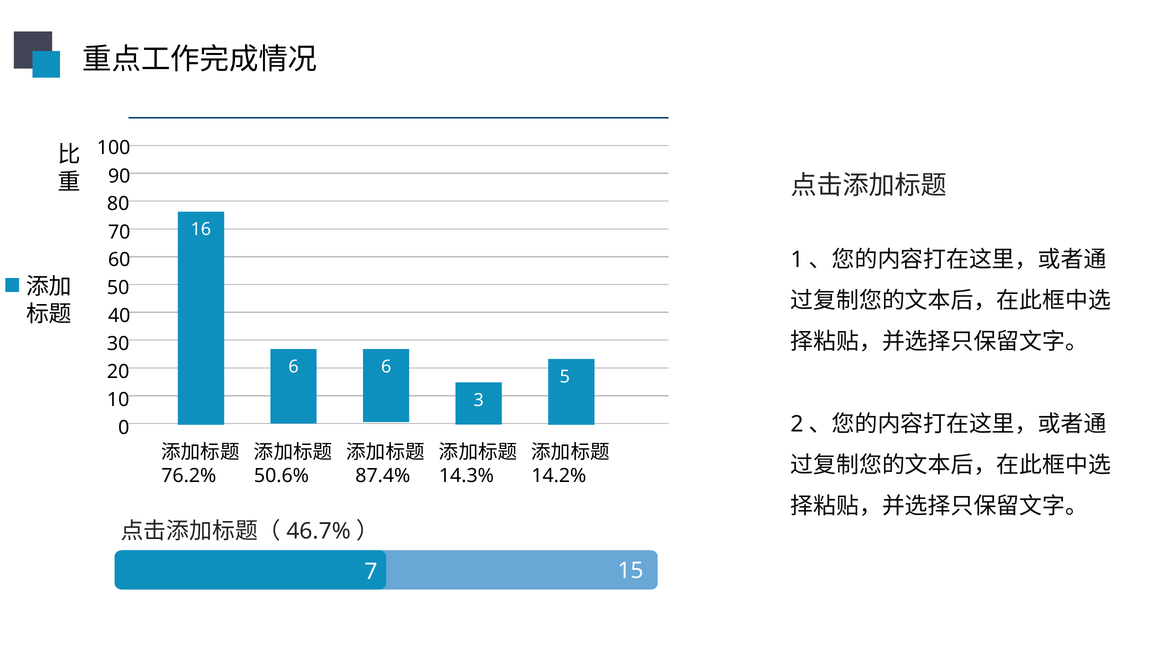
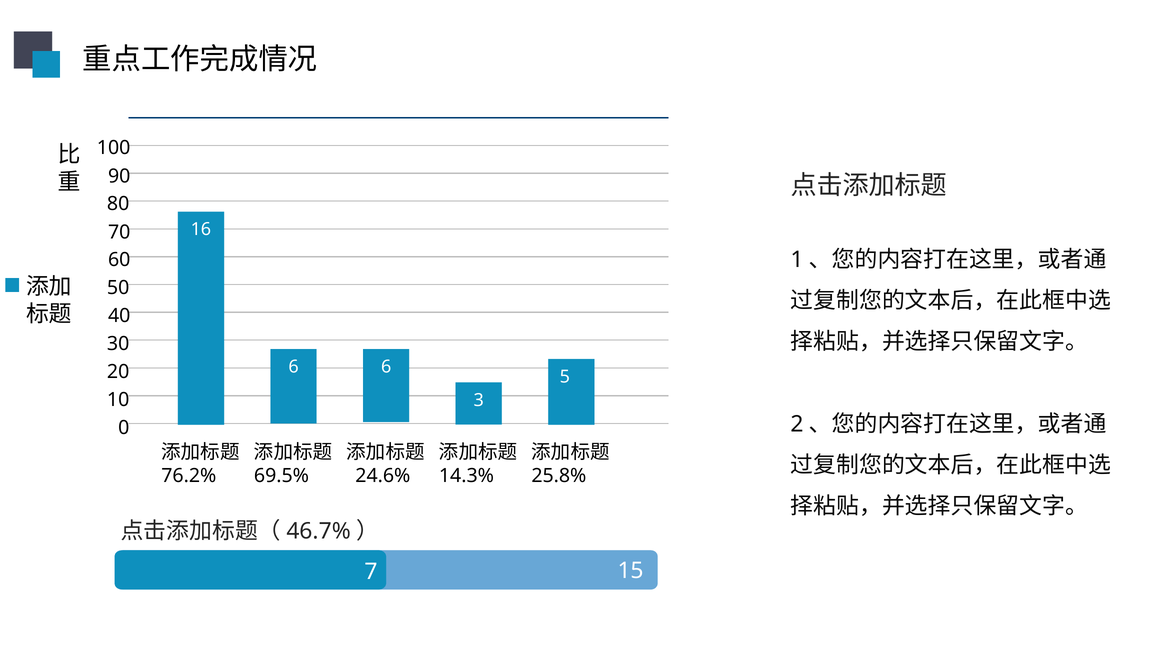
50.6%: 50.6% -> 69.5% (281, 476)
87.4%: 87.4% -> 24.6% (383, 476)
14.2%: 14.2% -> 25.8% (559, 476)
